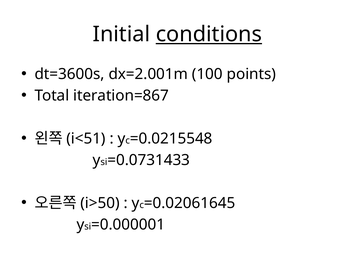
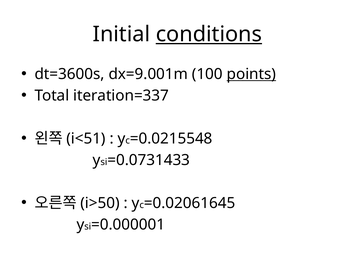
dx=2.001m: dx=2.001m -> dx=9.001m (148, 74)
points underline: none -> present (251, 74)
iteration=867: iteration=867 -> iteration=337 (121, 96)
